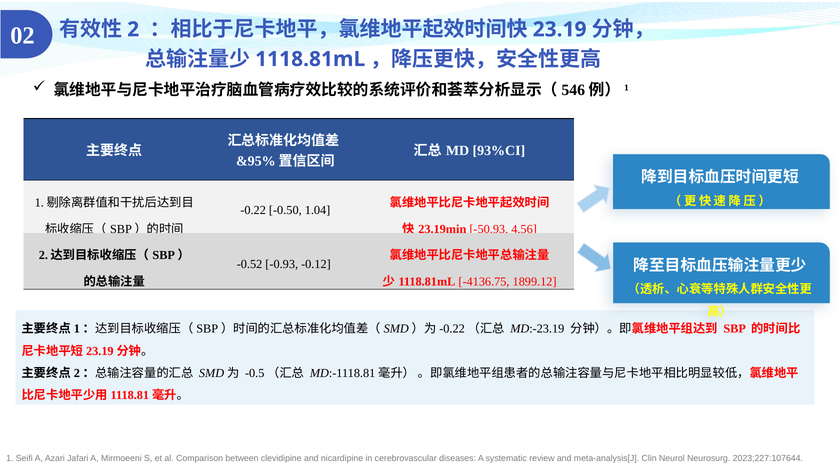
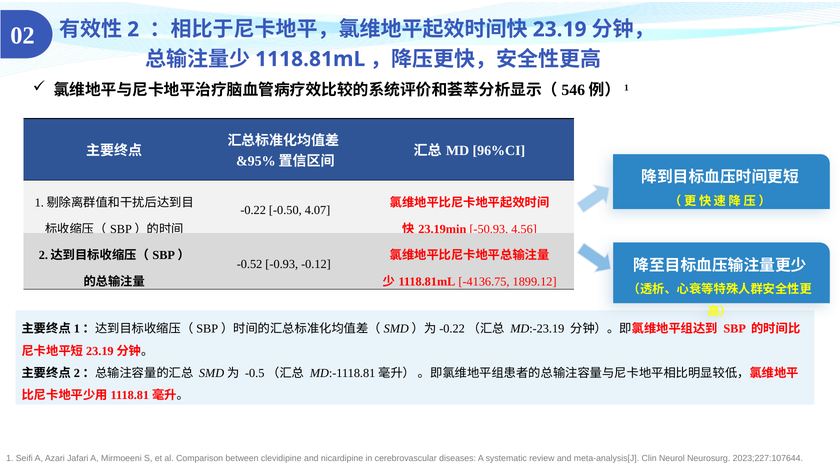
93%CI: 93%CI -> 96%CI (499, 151)
1.04: 1.04 -> 4.07 (318, 210)
